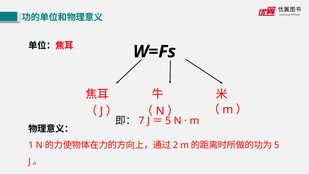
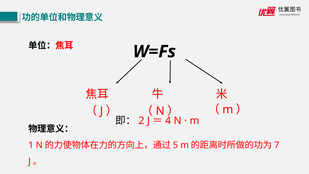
7: 7 -> 2 (141, 121)
5: 5 -> 4 (168, 121)
2: 2 -> 5 (176, 145)
5: 5 -> 7 (277, 145)
